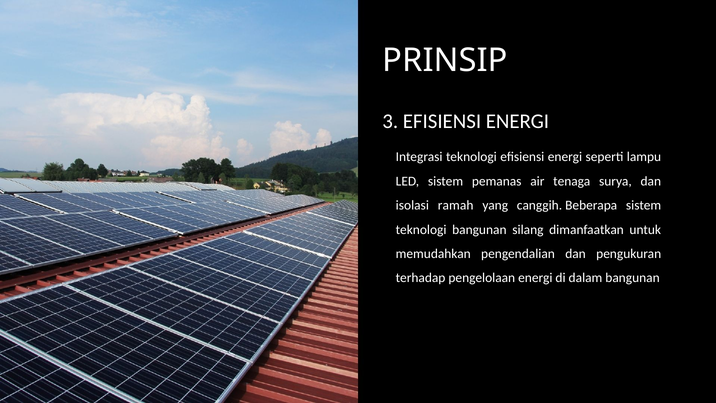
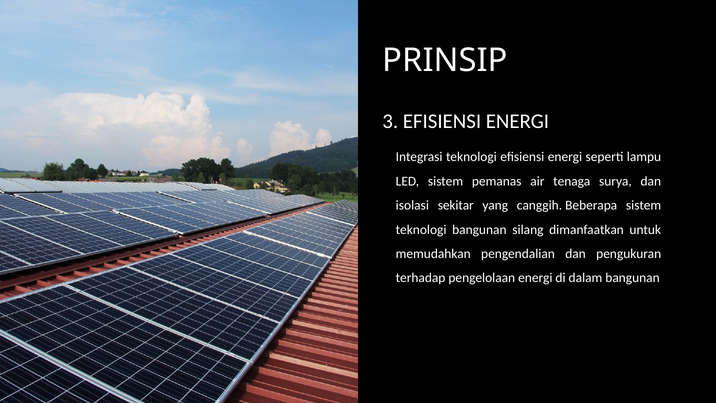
ramah: ramah -> sekitar (456, 205)
